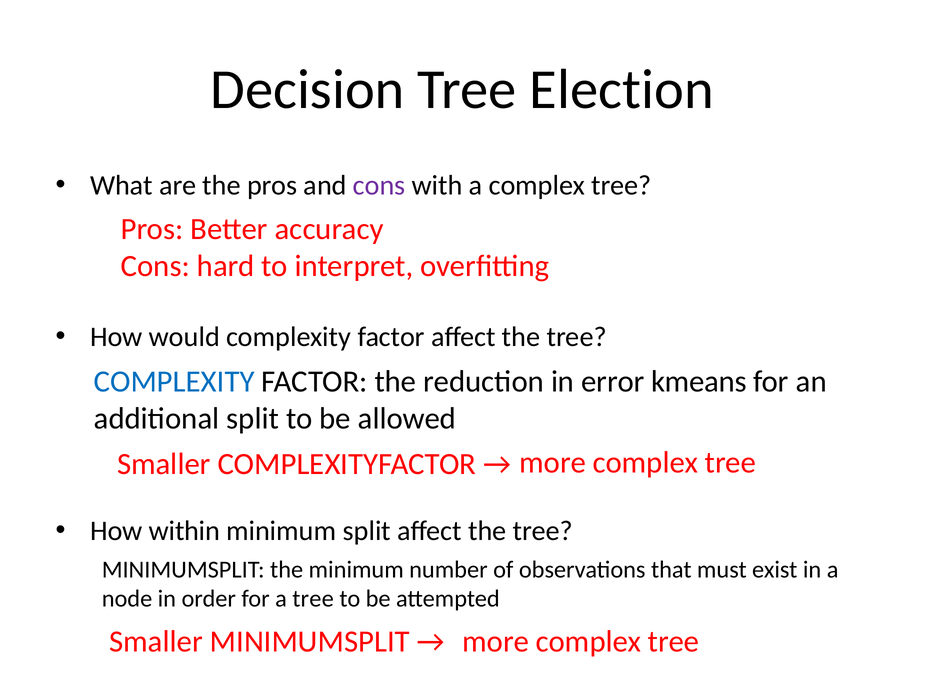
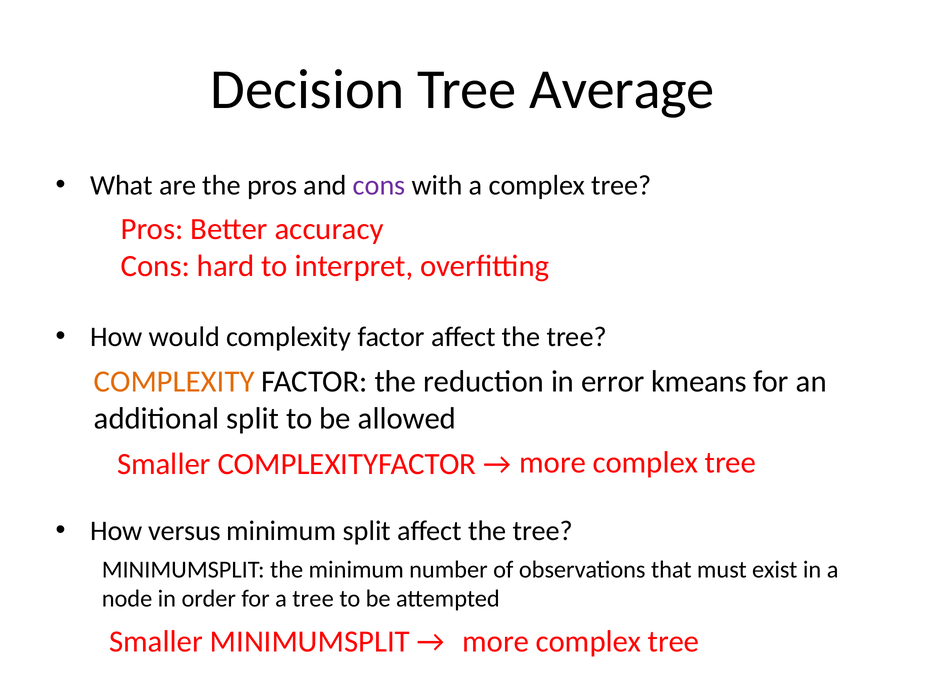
Election: Election -> Average (622, 90)
COMPLEXITY colour: blue -> orange (174, 381)
within: within -> versus (185, 531)
